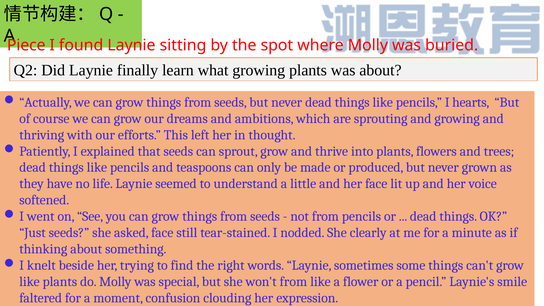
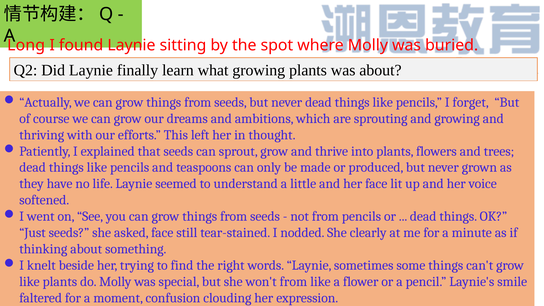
Piece: Piece -> Long (26, 45)
hearts: hearts -> forget (471, 102)
